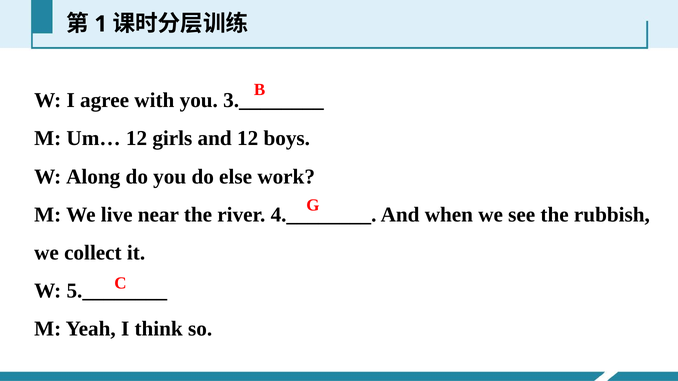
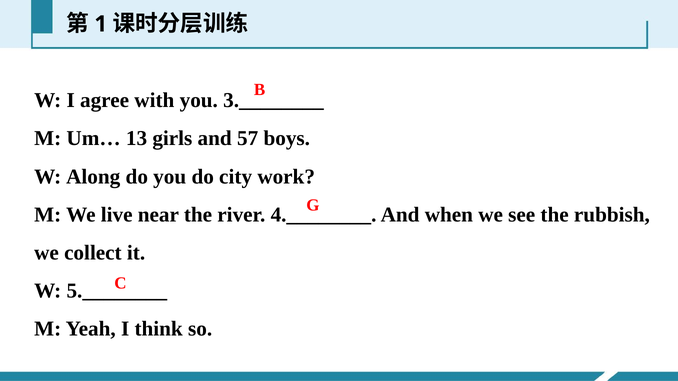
Um… 12: 12 -> 13 (137, 139)
and 12: 12 -> 57 (248, 139)
else: else -> city (236, 177)
